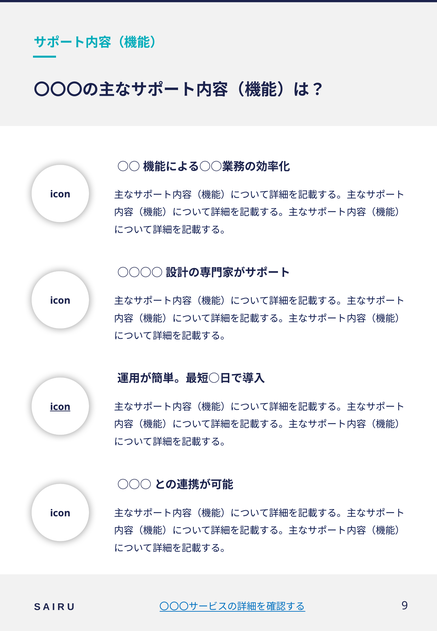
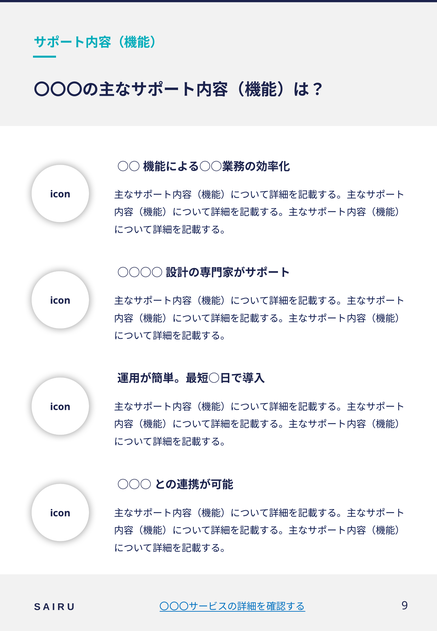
icon underline: present -> none (60, 407)
